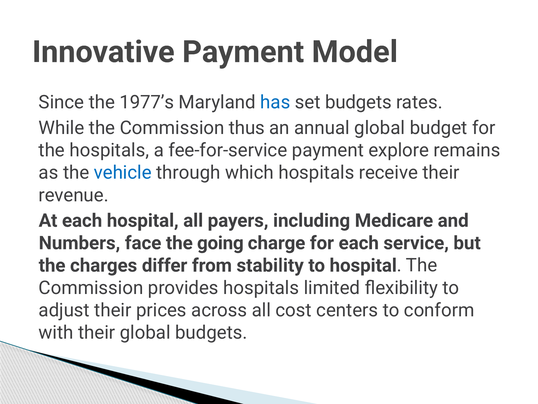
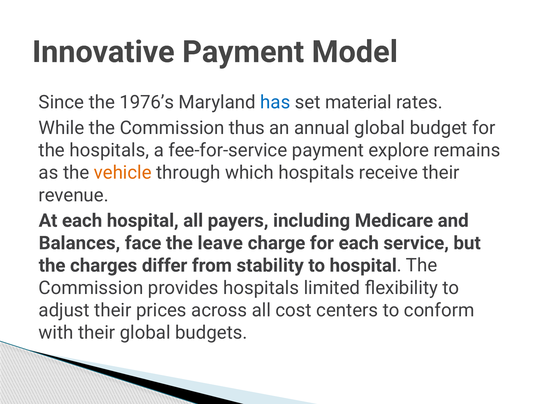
1977’s: 1977’s -> 1976’s (147, 102)
set budgets: budgets -> material (358, 102)
vehicle colour: blue -> orange (123, 173)
Numbers: Numbers -> Balances (79, 243)
going: going -> leave (220, 243)
